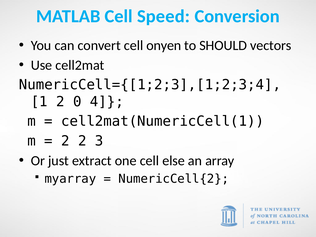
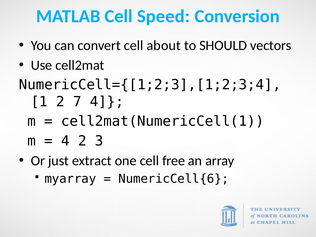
onyen: onyen -> about (164, 45)
0: 0 -> 7 (77, 102)
2: 2 -> 4 (65, 141)
else: else -> free (174, 161)
NumericCell{2: NumericCell{2 -> NumericCell{6 (174, 179)
